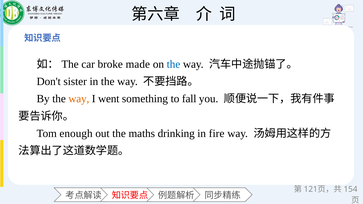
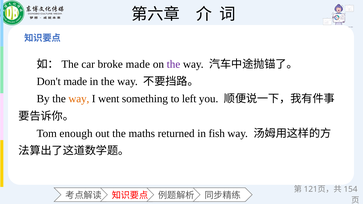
the colour: blue -> purple (173, 64)
Don't sister: sister -> made (75, 82)
fall: fall -> left (189, 99)
drinking: drinking -> returned (176, 134)
fire: fire -> fish (217, 134)
